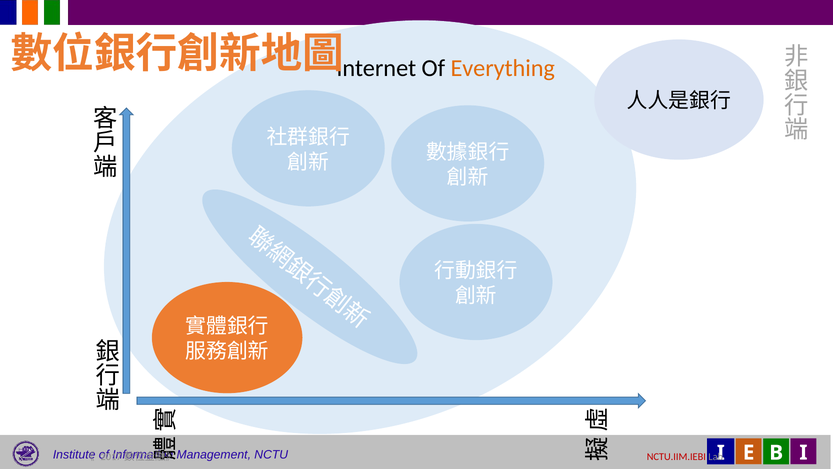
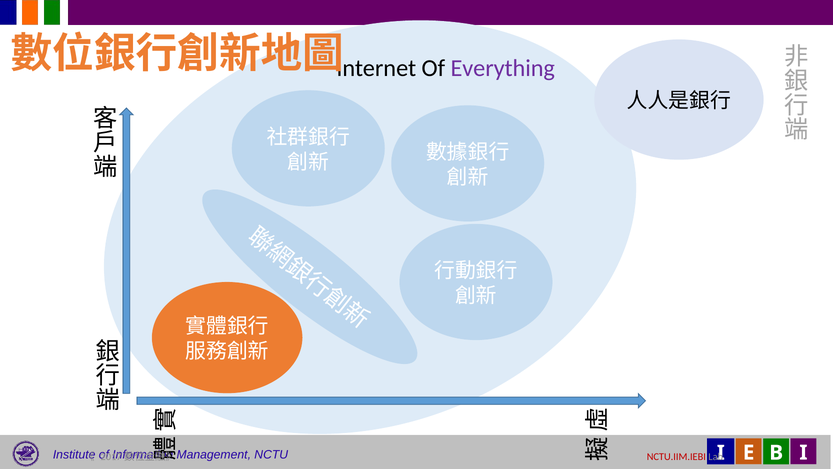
Everything colour: orange -> purple (503, 68)
